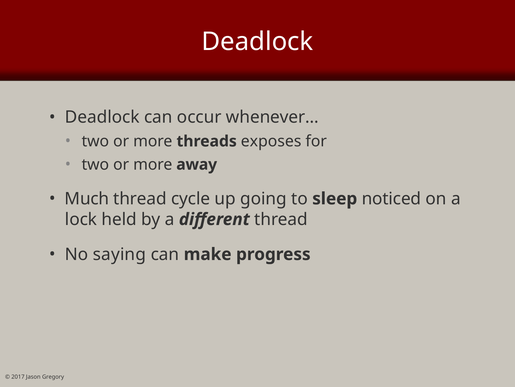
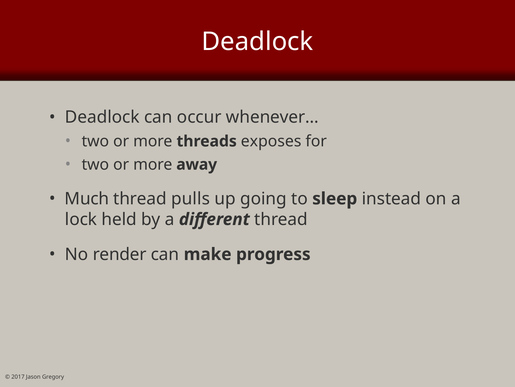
cycle: cycle -> pulls (190, 198)
noticed: noticed -> instead (391, 198)
saying: saying -> render (120, 254)
